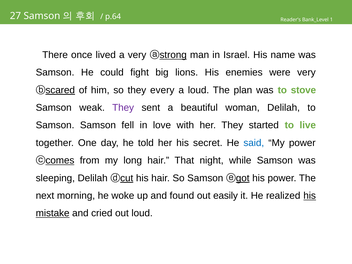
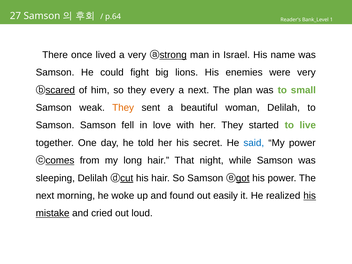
a loud: loud -> next (199, 90)
stove: stove -> small (303, 90)
They colour: purple -> orange (123, 108)
